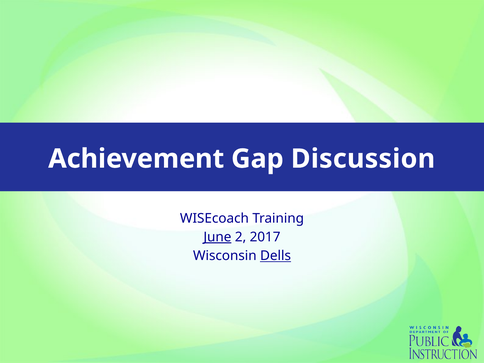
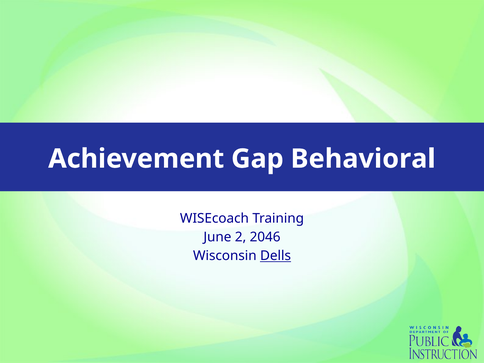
Discussion: Discussion -> Behavioral (363, 159)
June underline: present -> none (217, 237)
2017: 2017 -> 2046 (265, 237)
